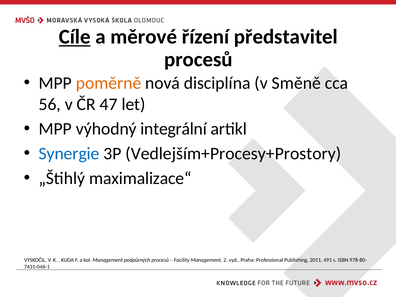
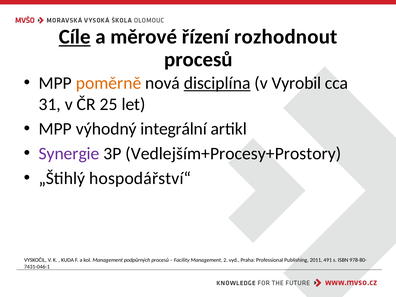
představitel: představitel -> rozhodnout (286, 37)
disciplína underline: none -> present (217, 83)
Směně: Směně -> Vyrobil (296, 83)
56: 56 -> 31 (50, 104)
47: 47 -> 25 (109, 104)
Synergie colour: blue -> purple (69, 154)
maximalizace“: maximalizace“ -> hospodářství“ (140, 178)
